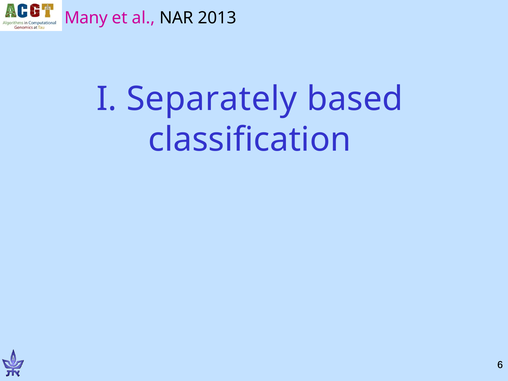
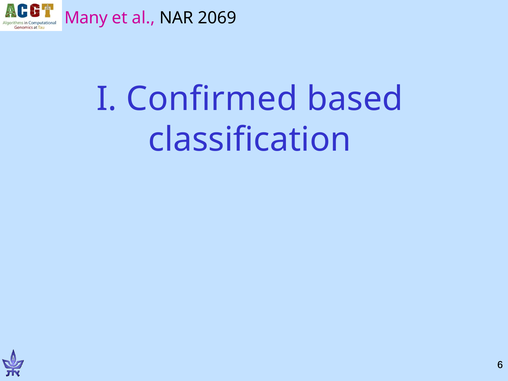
2013: 2013 -> 2069 (217, 18)
Separately: Separately -> Confirmed (212, 99)
